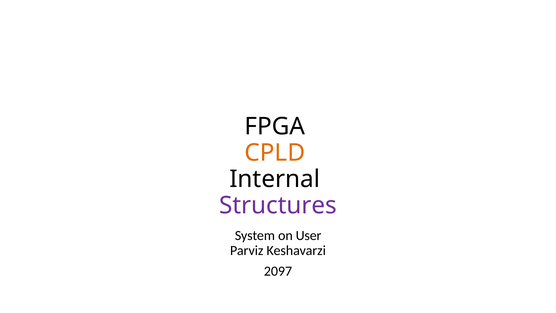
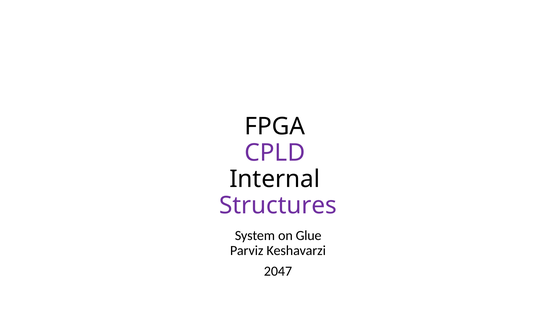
CPLD colour: orange -> purple (275, 153)
User: User -> Glue (309, 235)
2097: 2097 -> 2047 (278, 271)
